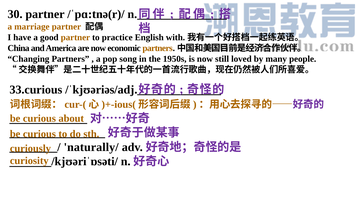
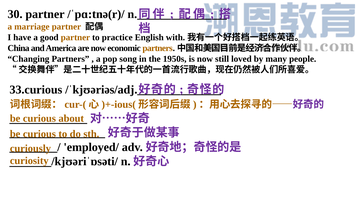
naturally/: naturally/ -> employed/ (91, 147)
